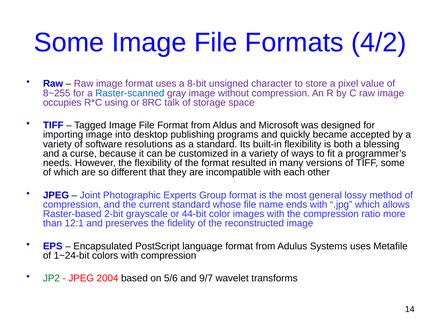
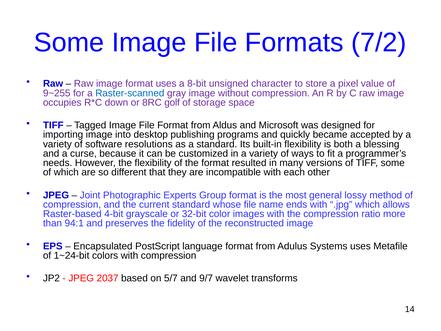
4/2: 4/2 -> 7/2 (379, 43)
8~255: 8~255 -> 9~255 (57, 93)
using: using -> down (116, 102)
talk: talk -> golf (172, 102)
2-bit: 2-bit -> 4-bit (114, 214)
44-bit: 44-bit -> 32-bit (194, 214)
12:1: 12:1 -> 94:1 (74, 223)
JP2 colour: green -> black (51, 278)
2004: 2004 -> 2037 (108, 278)
5/6: 5/6 -> 5/7 (171, 278)
